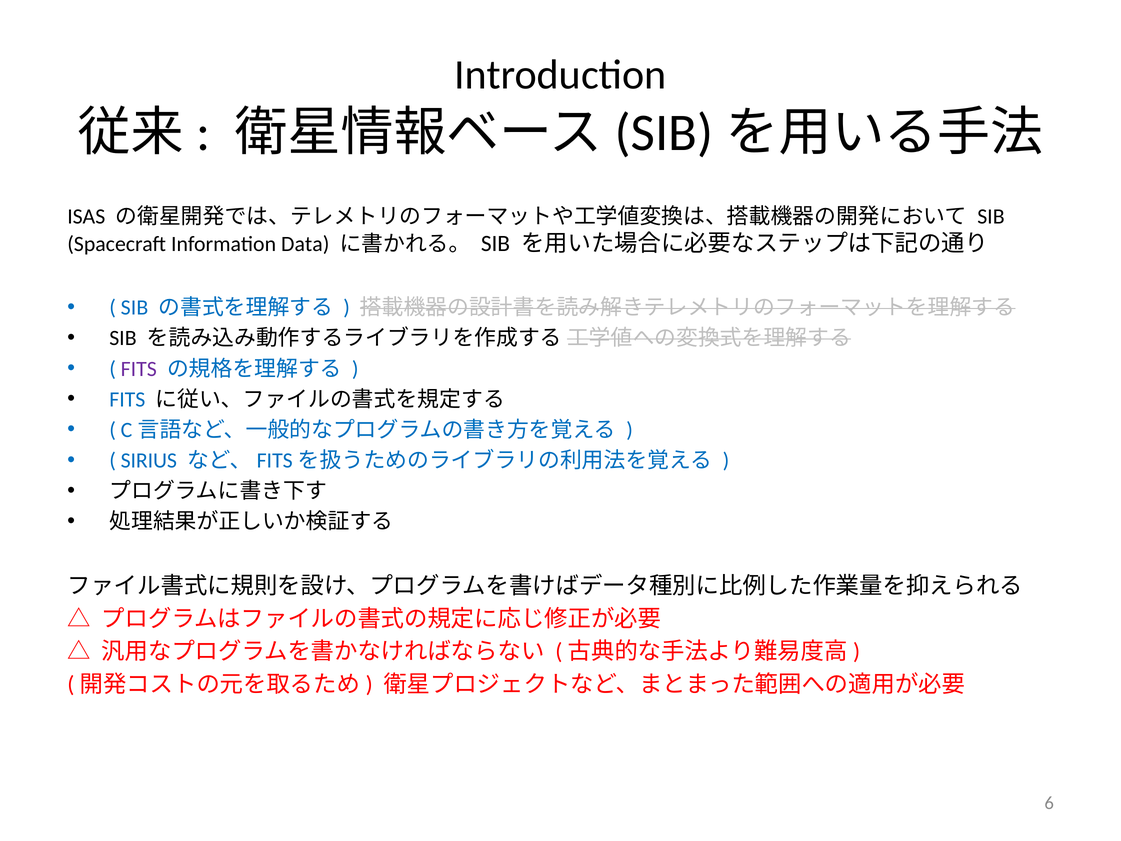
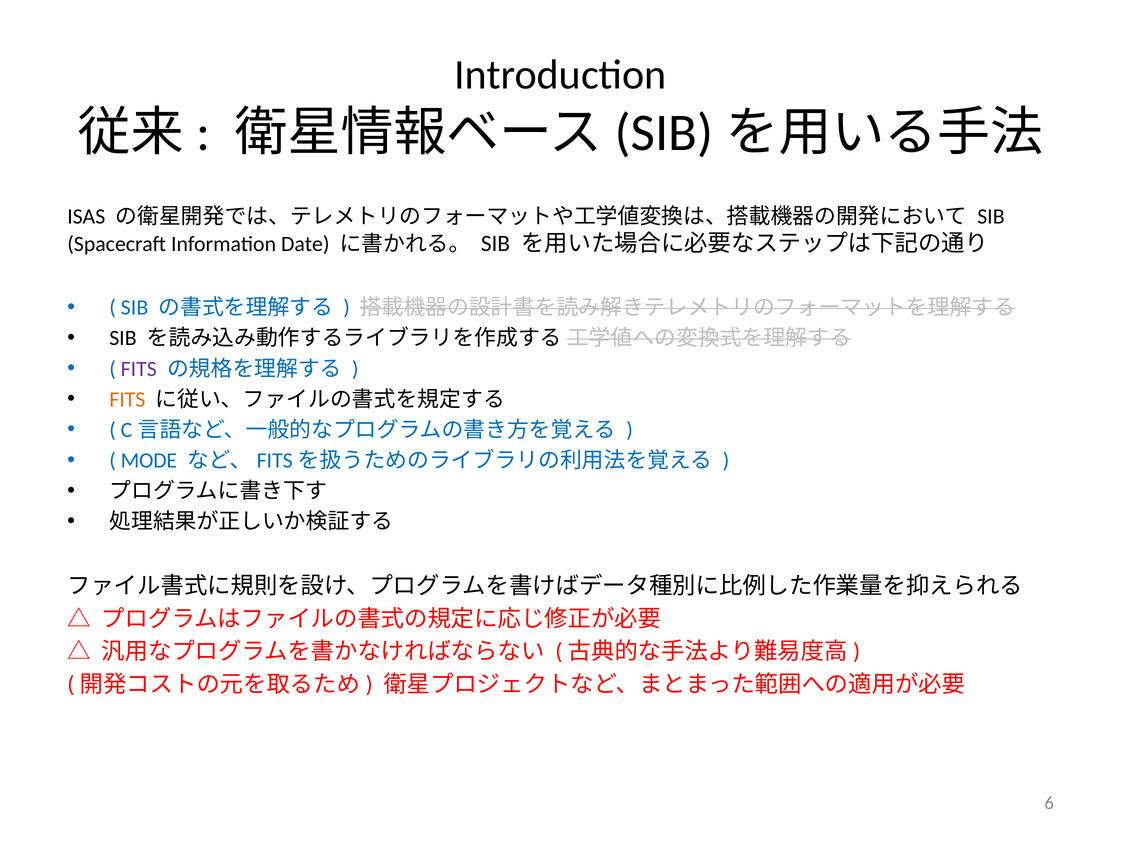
Data: Data -> Date (305, 244)
FITS colour: blue -> orange (127, 399)
SIRIUS: SIRIUS -> MODE (149, 460)
